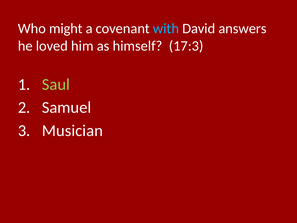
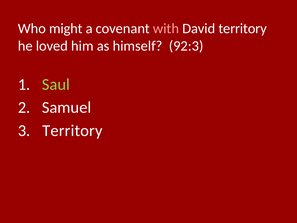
with colour: light blue -> pink (166, 28)
David answers: answers -> territory (243, 28)
17:3: 17:3 -> 92:3 (186, 46)
Musician: Musician -> Territory (72, 130)
